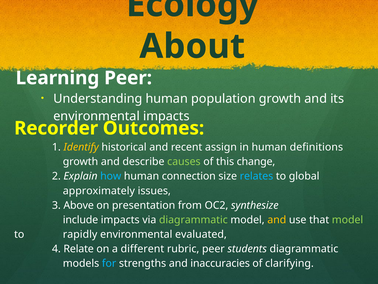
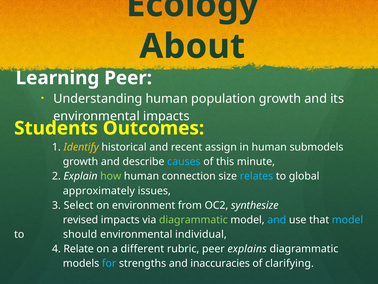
Recorder: Recorder -> Students (56, 128)
definitions: definitions -> submodels (316, 147)
causes colour: light green -> light blue (184, 161)
change: change -> minute (256, 161)
how colour: light blue -> light green (111, 176)
Above: Above -> Select (79, 205)
presentation: presentation -> environment (144, 205)
include: include -> revised (80, 219)
and colour: yellow -> light blue (277, 219)
model colour: light green -> light blue (348, 219)
rapidly: rapidly -> should (80, 234)
evaluated: evaluated -> individual (201, 234)
students: students -> explains (247, 248)
